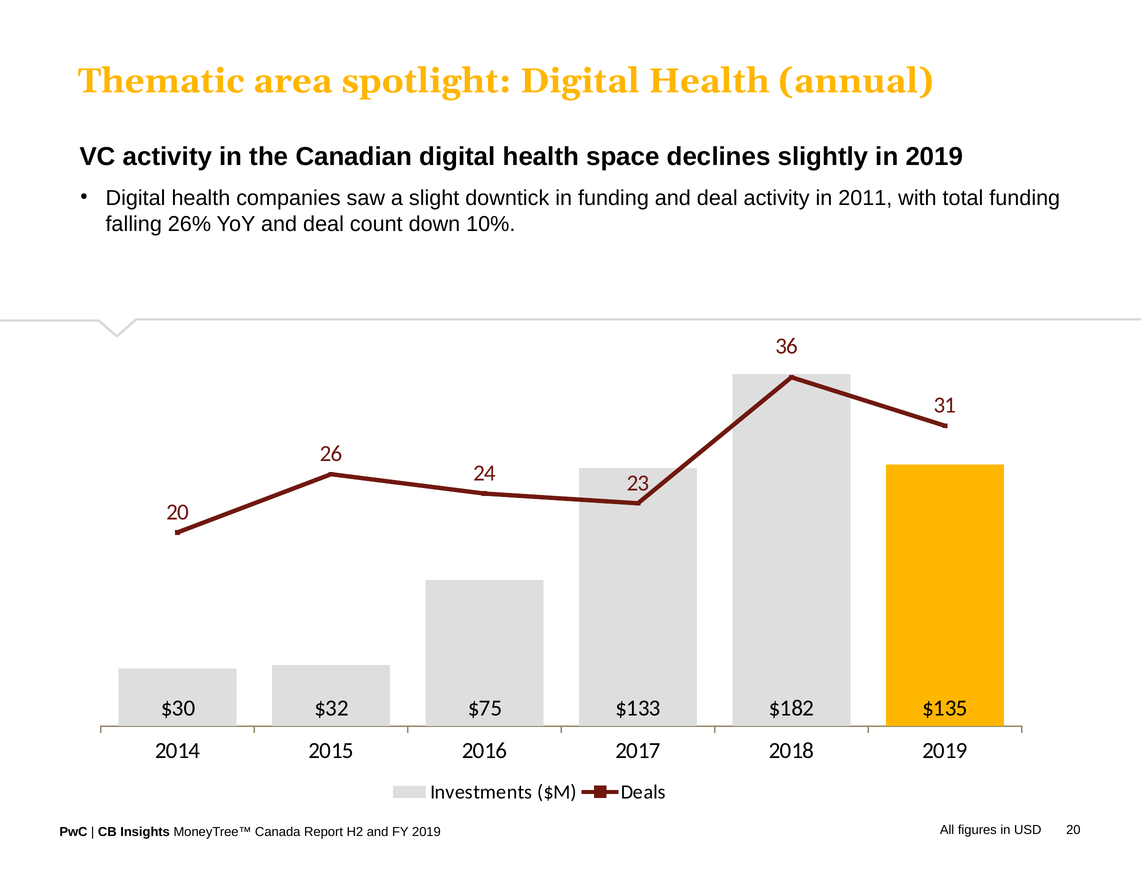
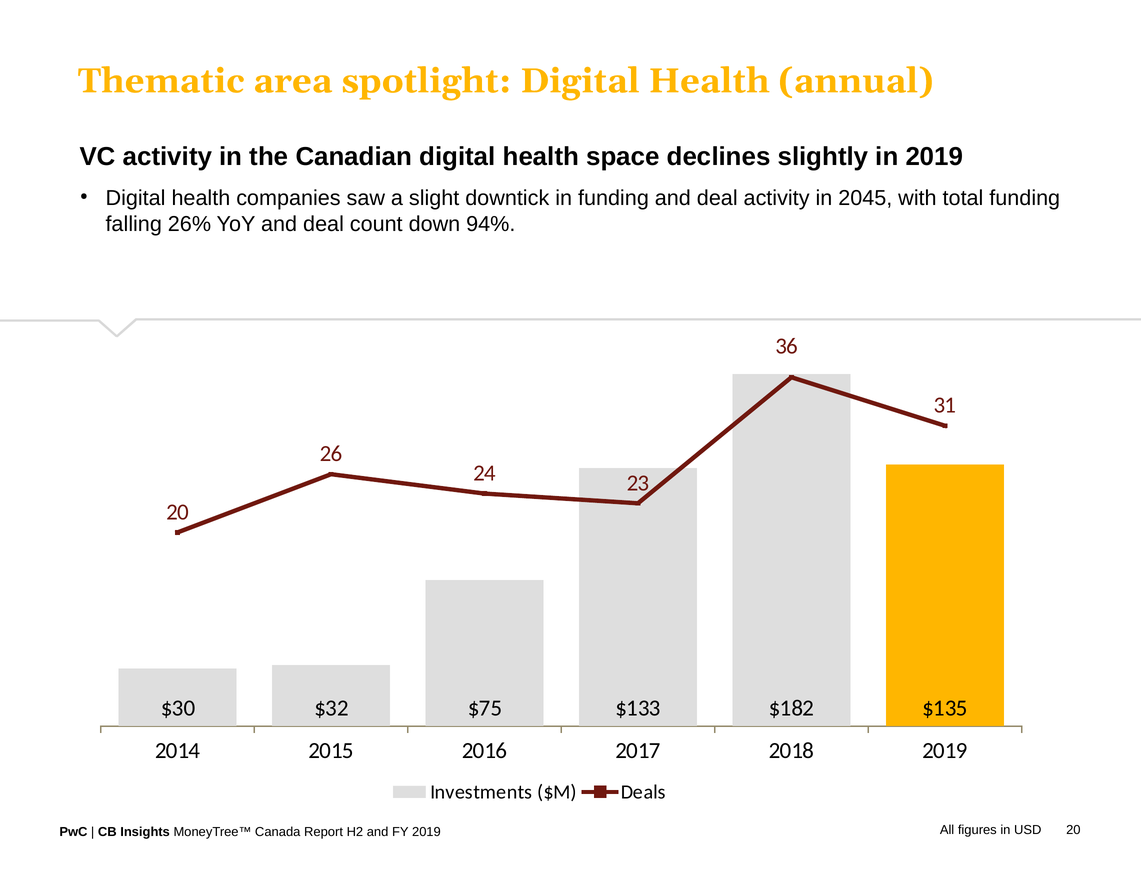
2011: 2011 -> 2045 (865, 198)
10%: 10% -> 94% (491, 224)
